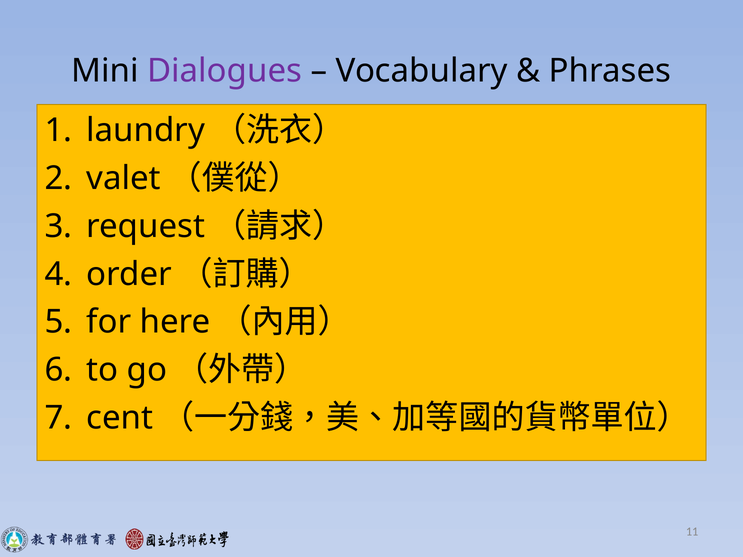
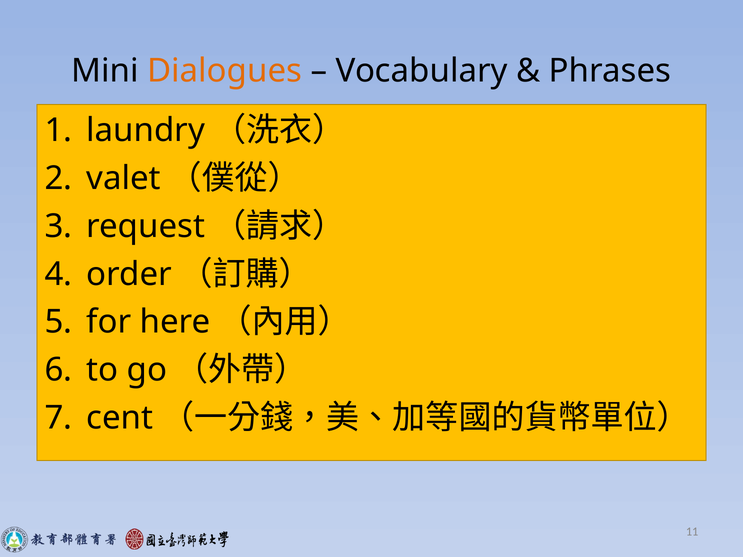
Dialogues colour: purple -> orange (225, 71)
